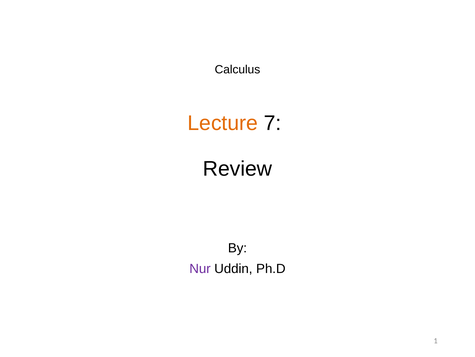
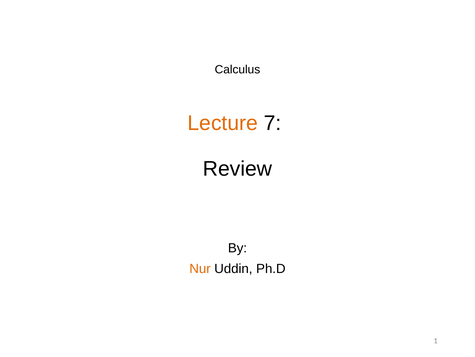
Nur colour: purple -> orange (200, 268)
